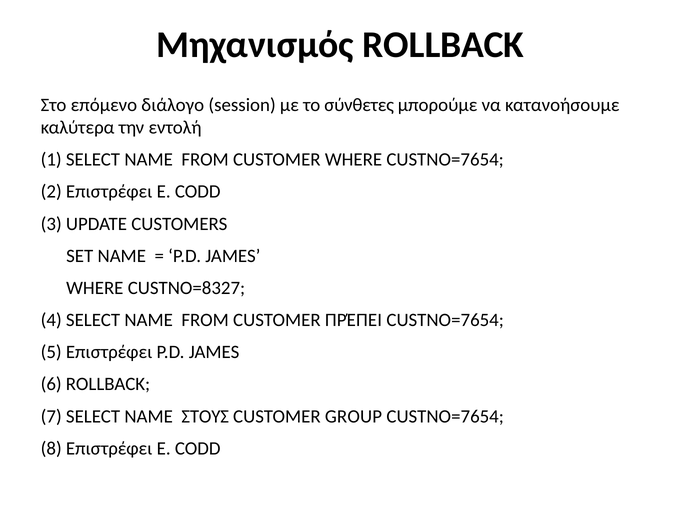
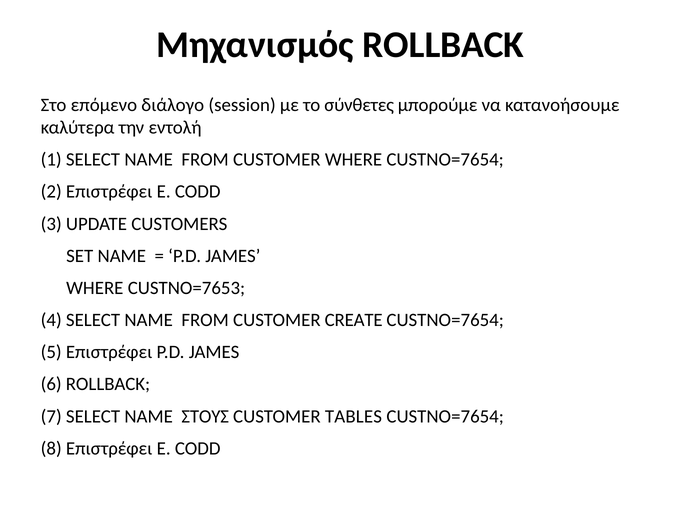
CUSTNO=8327: CUSTNO=8327 -> CUSTNO=7653 (186, 288)
ΠΡΈΠΕΙ: ΠΡΈΠΕΙ -> CREATE (354, 320)
GROUP: GROUP -> TABLES (353, 417)
